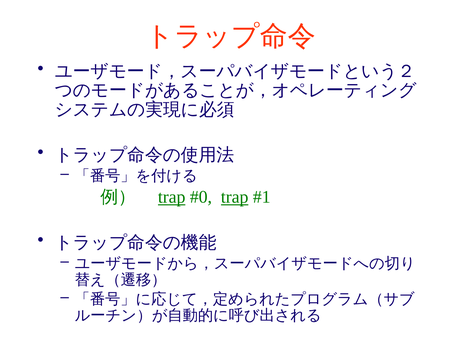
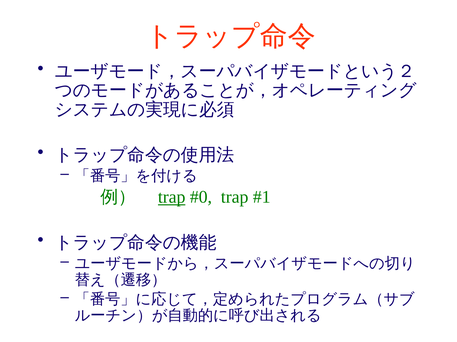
trap underline: present -> none (235, 198)
